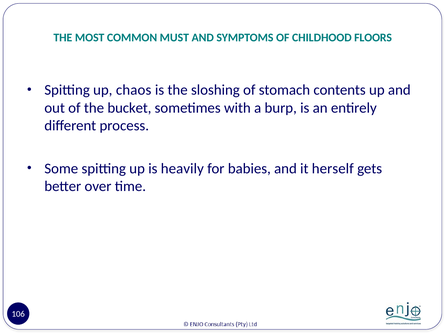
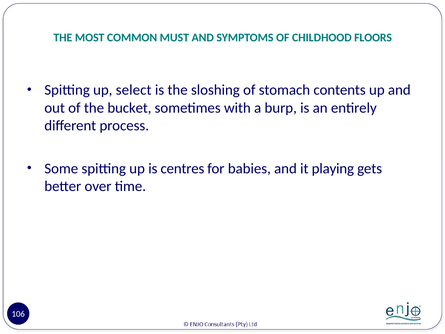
chaos: chaos -> select (134, 90)
heavily: heavily -> centres (182, 168)
herself: herself -> playing (333, 168)
